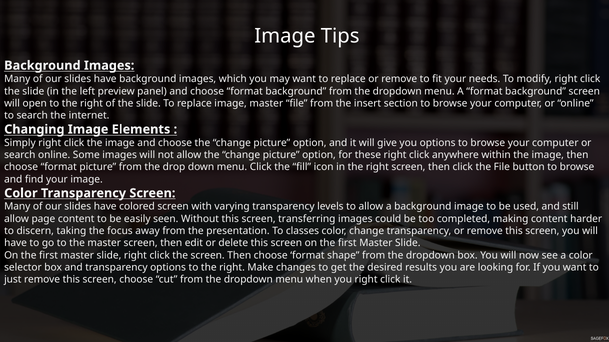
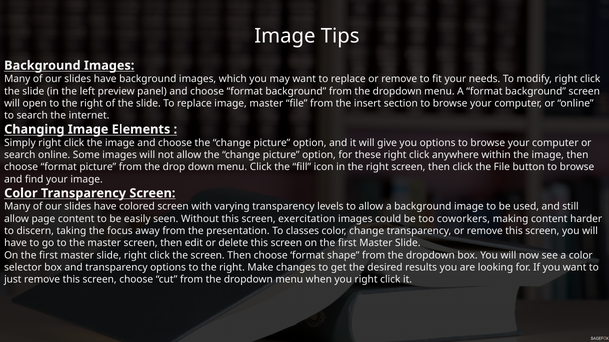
transferring: transferring -> exercitation (307, 219)
completed: completed -> coworkers (463, 219)
